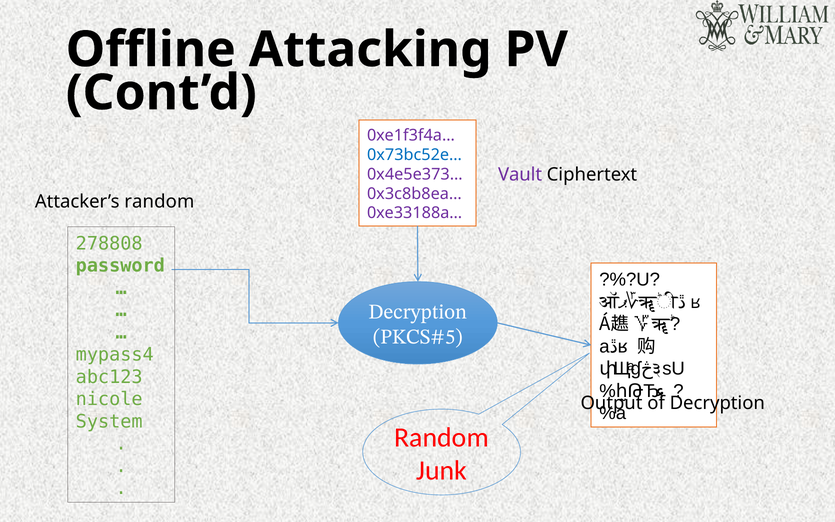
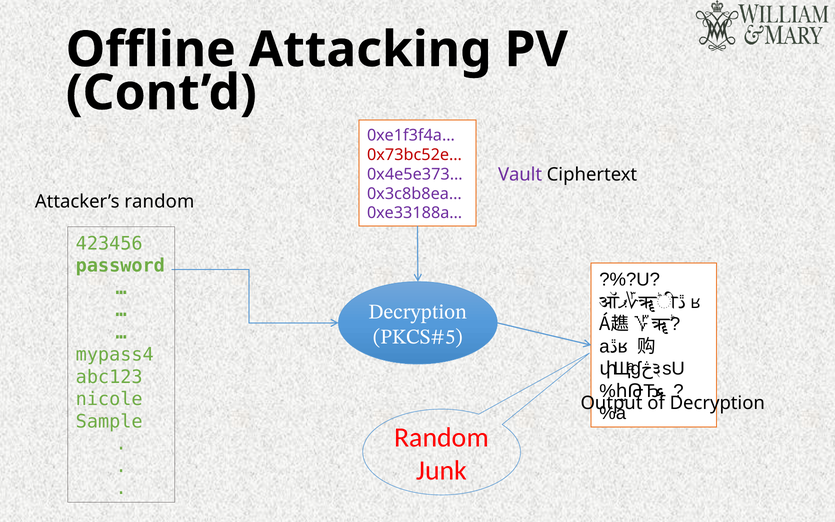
0x73bc52e… colour: blue -> red (415, 155)
278808: 278808 -> 423456 (109, 243)
System: System -> Sample (109, 421)
